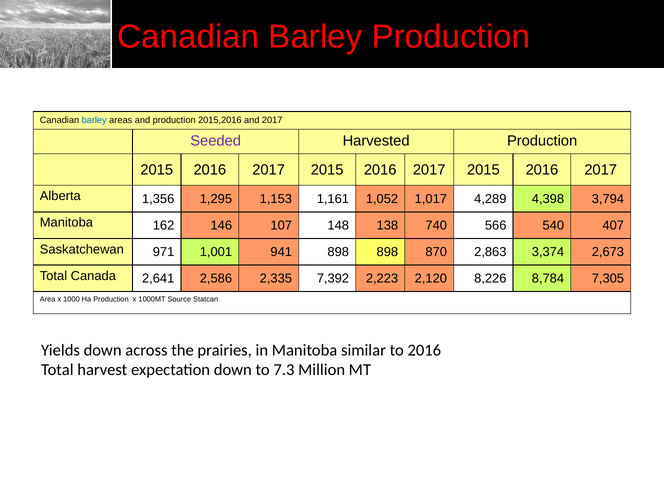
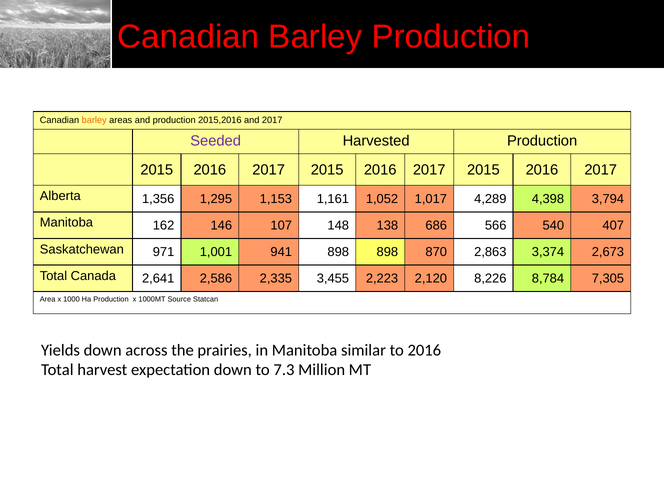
barley colour: blue -> orange (94, 120)
740: 740 -> 686 (436, 225)
7,392: 7,392 -> 3,455 (333, 279)
